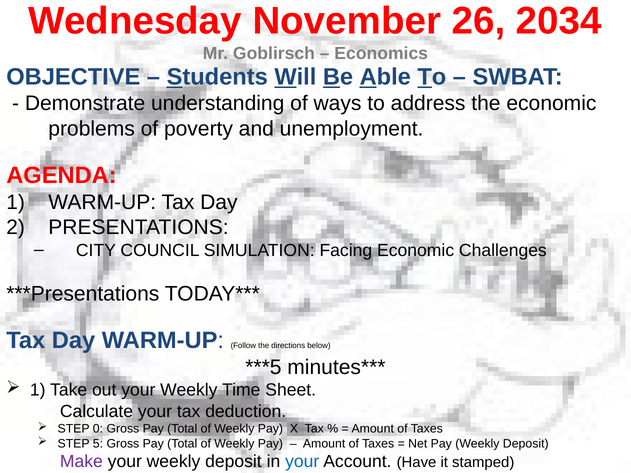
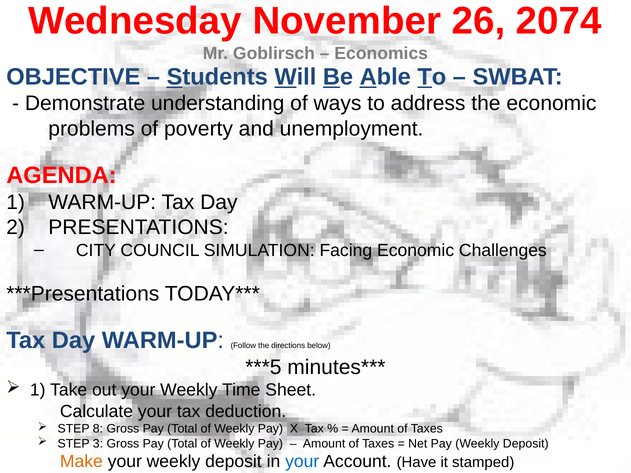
2034: 2034 -> 2074 (559, 21)
0: 0 -> 8 (98, 429)
5: 5 -> 3 (98, 444)
Make colour: purple -> orange (81, 462)
